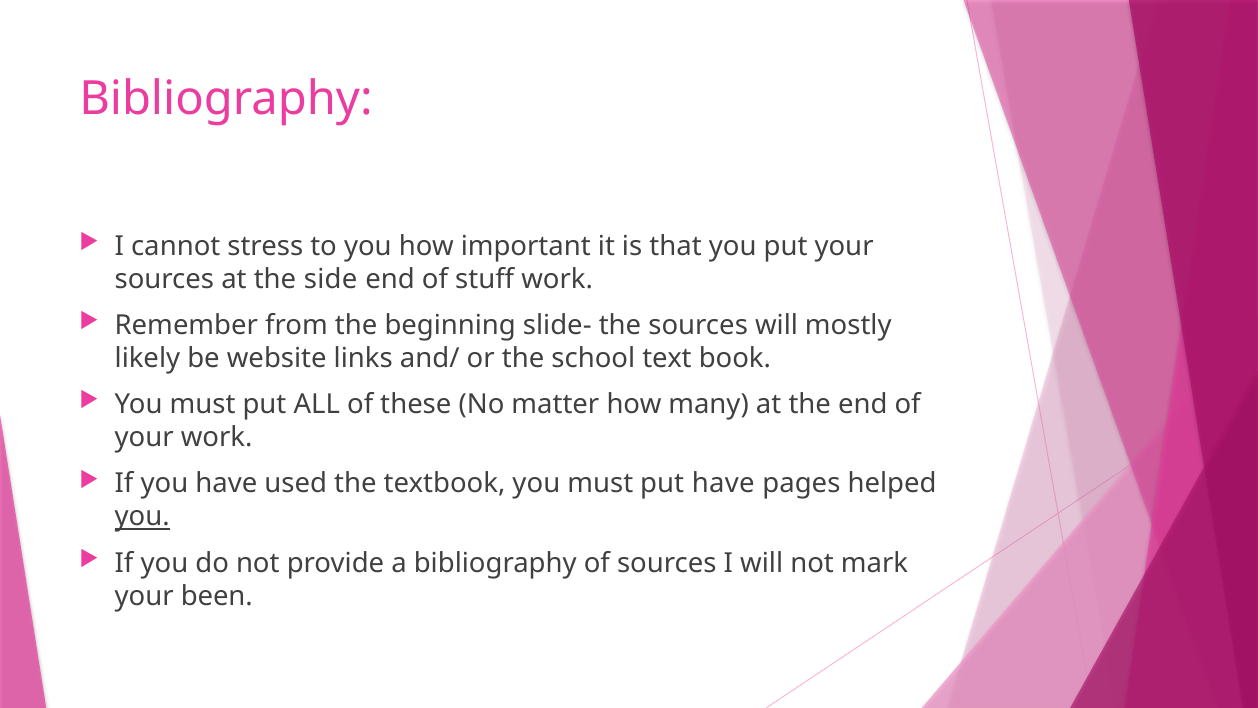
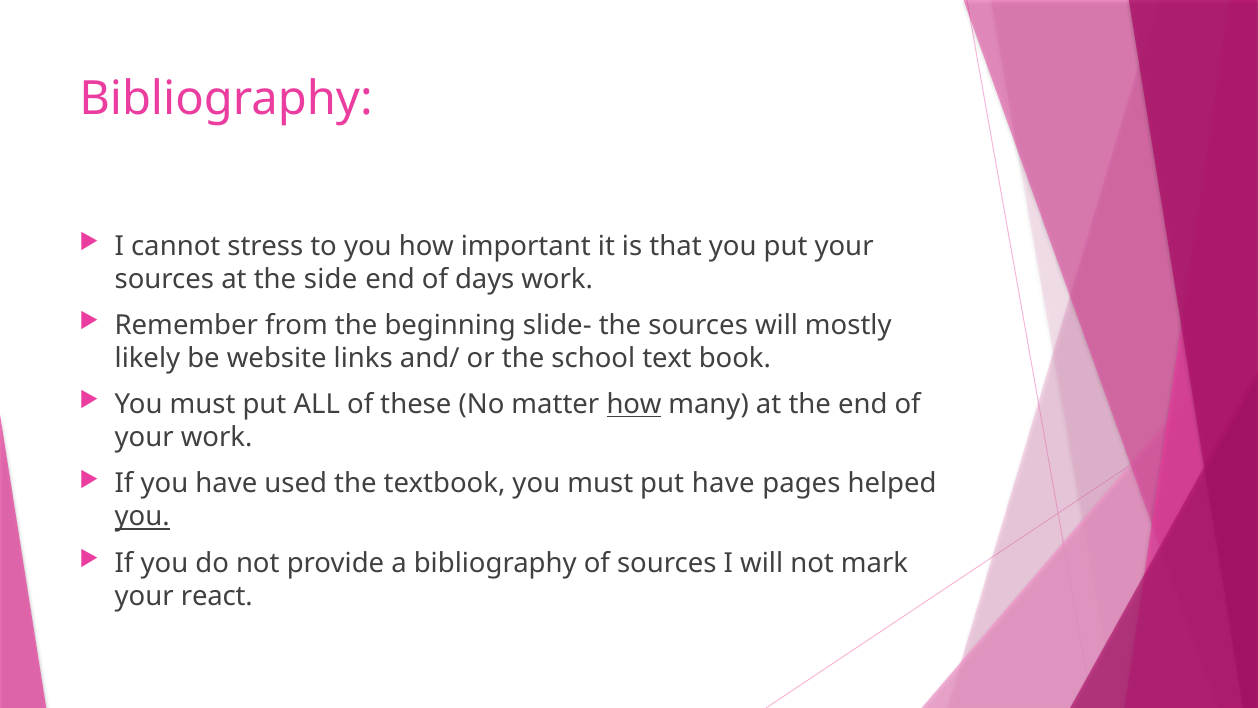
stuff: stuff -> days (485, 279)
how underline: none -> present (634, 404)
been: been -> react (217, 596)
